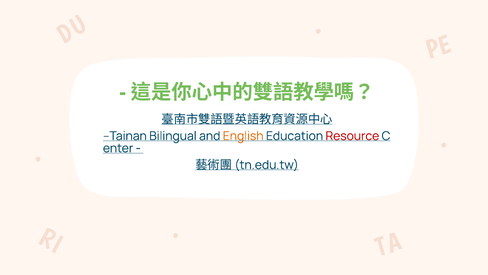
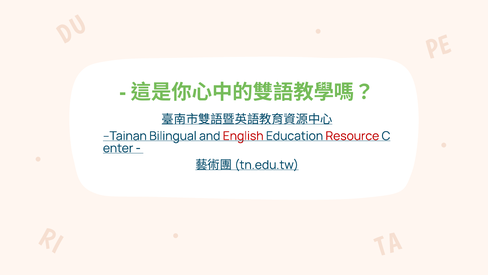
English colour: orange -> red (243, 136)
